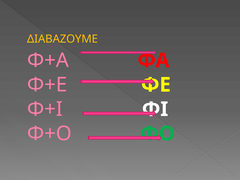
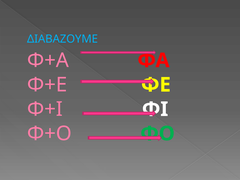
ΔΙΑΒΑΖΟΥΜΕ colour: yellow -> light blue (63, 39)
